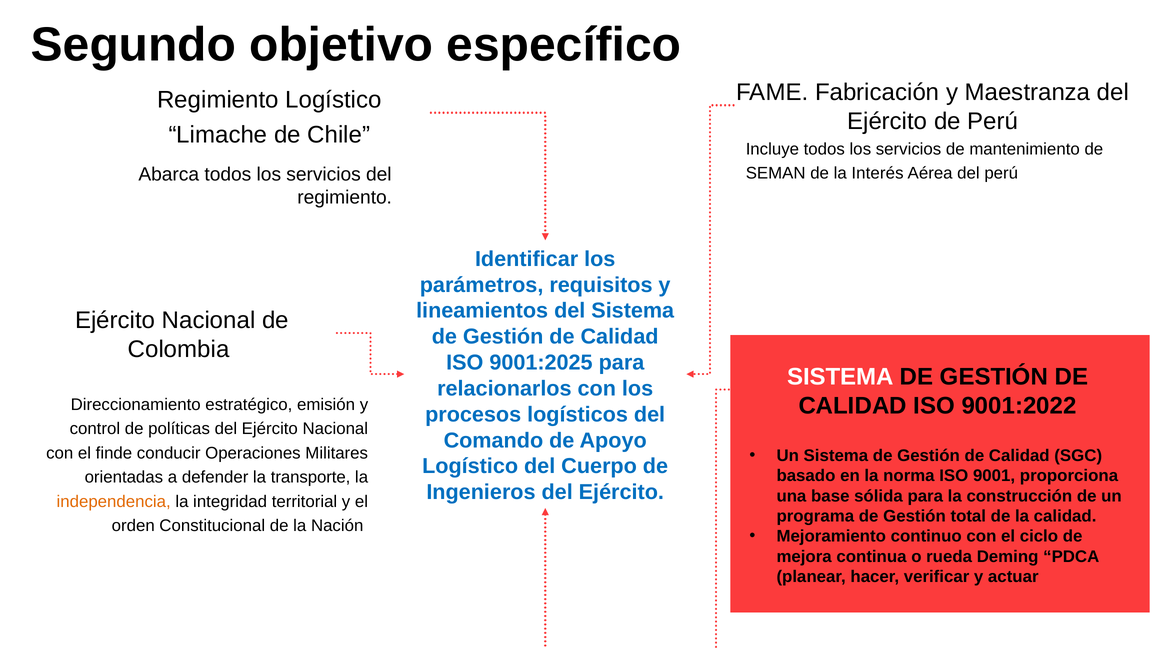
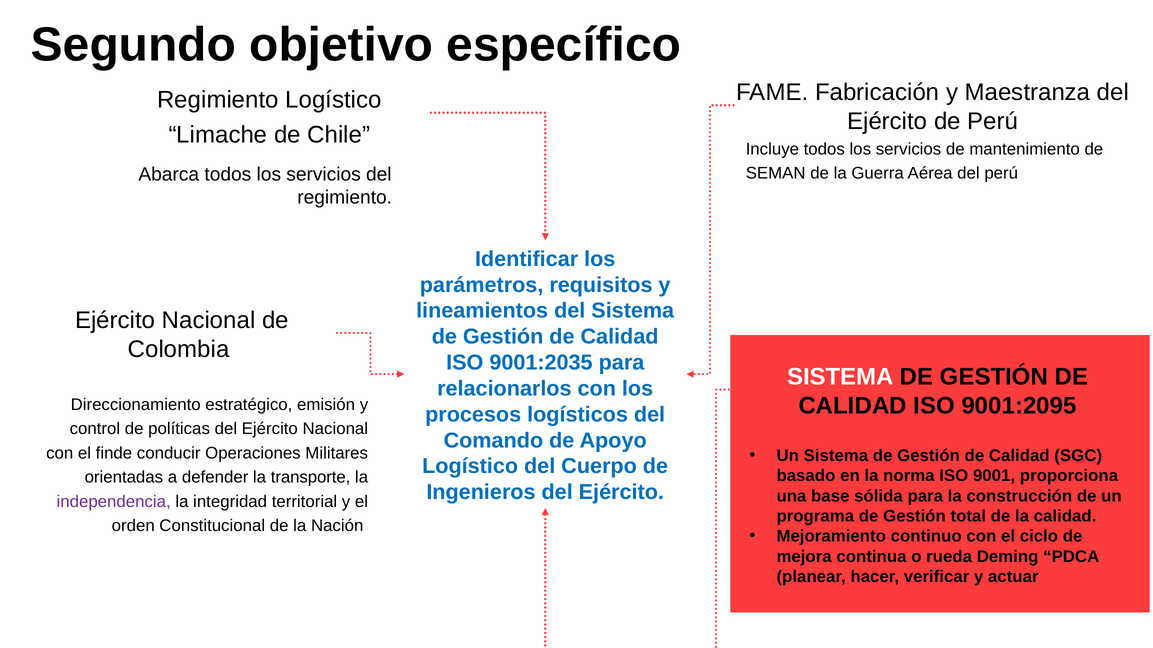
Interés: Interés -> Guerra (878, 173)
9001:2025: 9001:2025 -> 9001:2035 (541, 363)
9001:2022: 9001:2022 -> 9001:2095 (1019, 406)
independencia colour: orange -> purple (114, 502)
